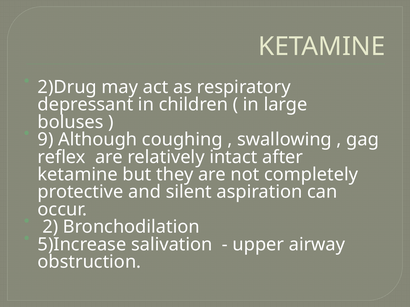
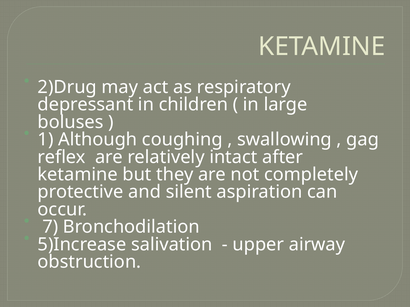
9: 9 -> 1 (46, 140)
2: 2 -> 7 (50, 227)
